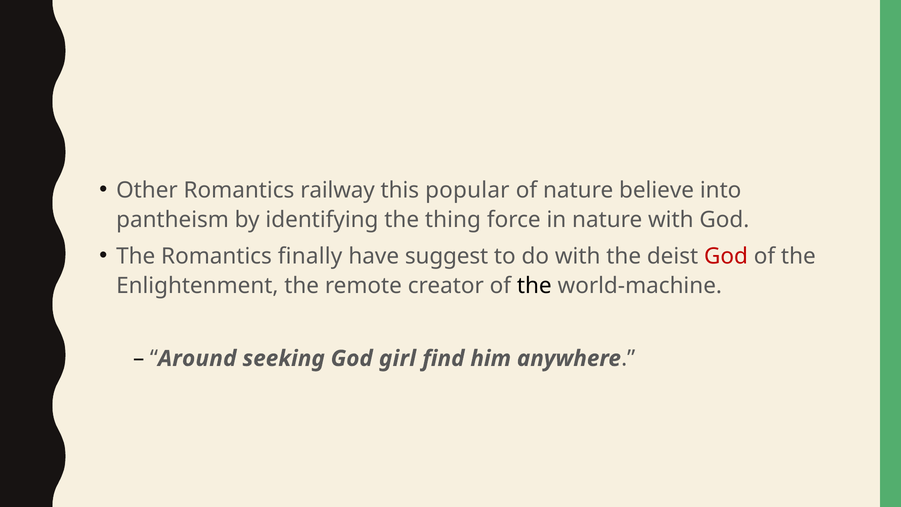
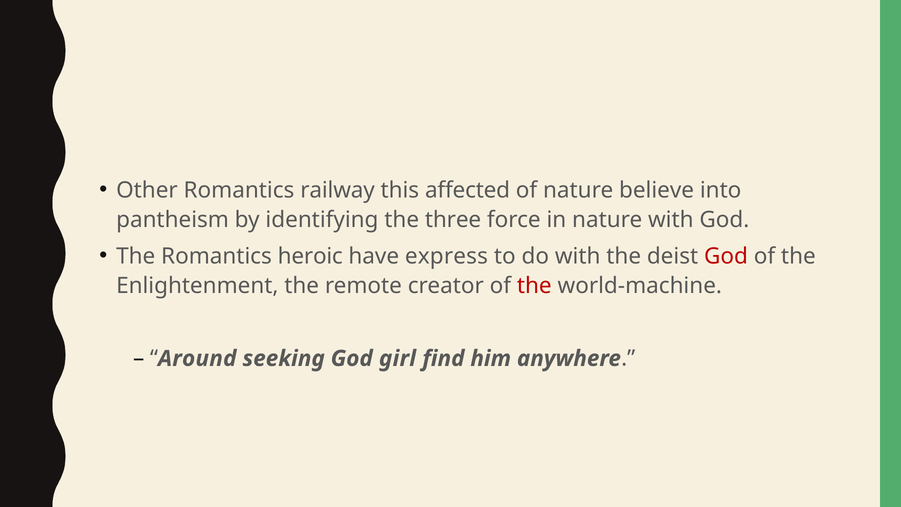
popular: popular -> affected (468, 190)
thing: thing -> three (453, 220)
finally: finally -> heroic (310, 256)
suggest: suggest -> express (446, 256)
the colour: black -> red (534, 286)
